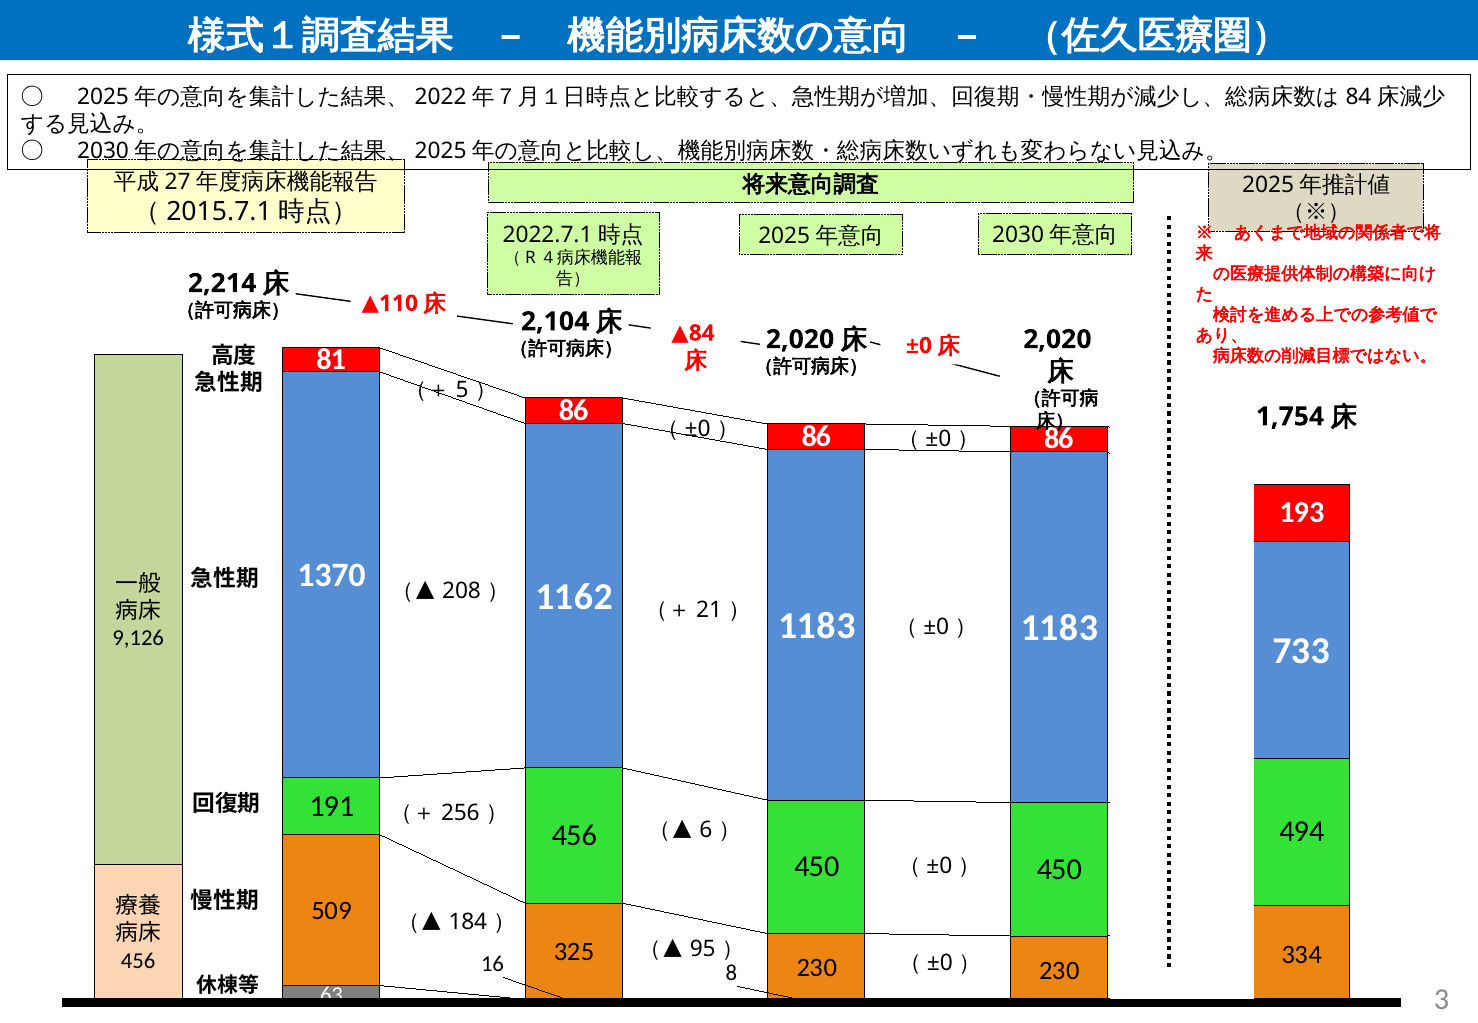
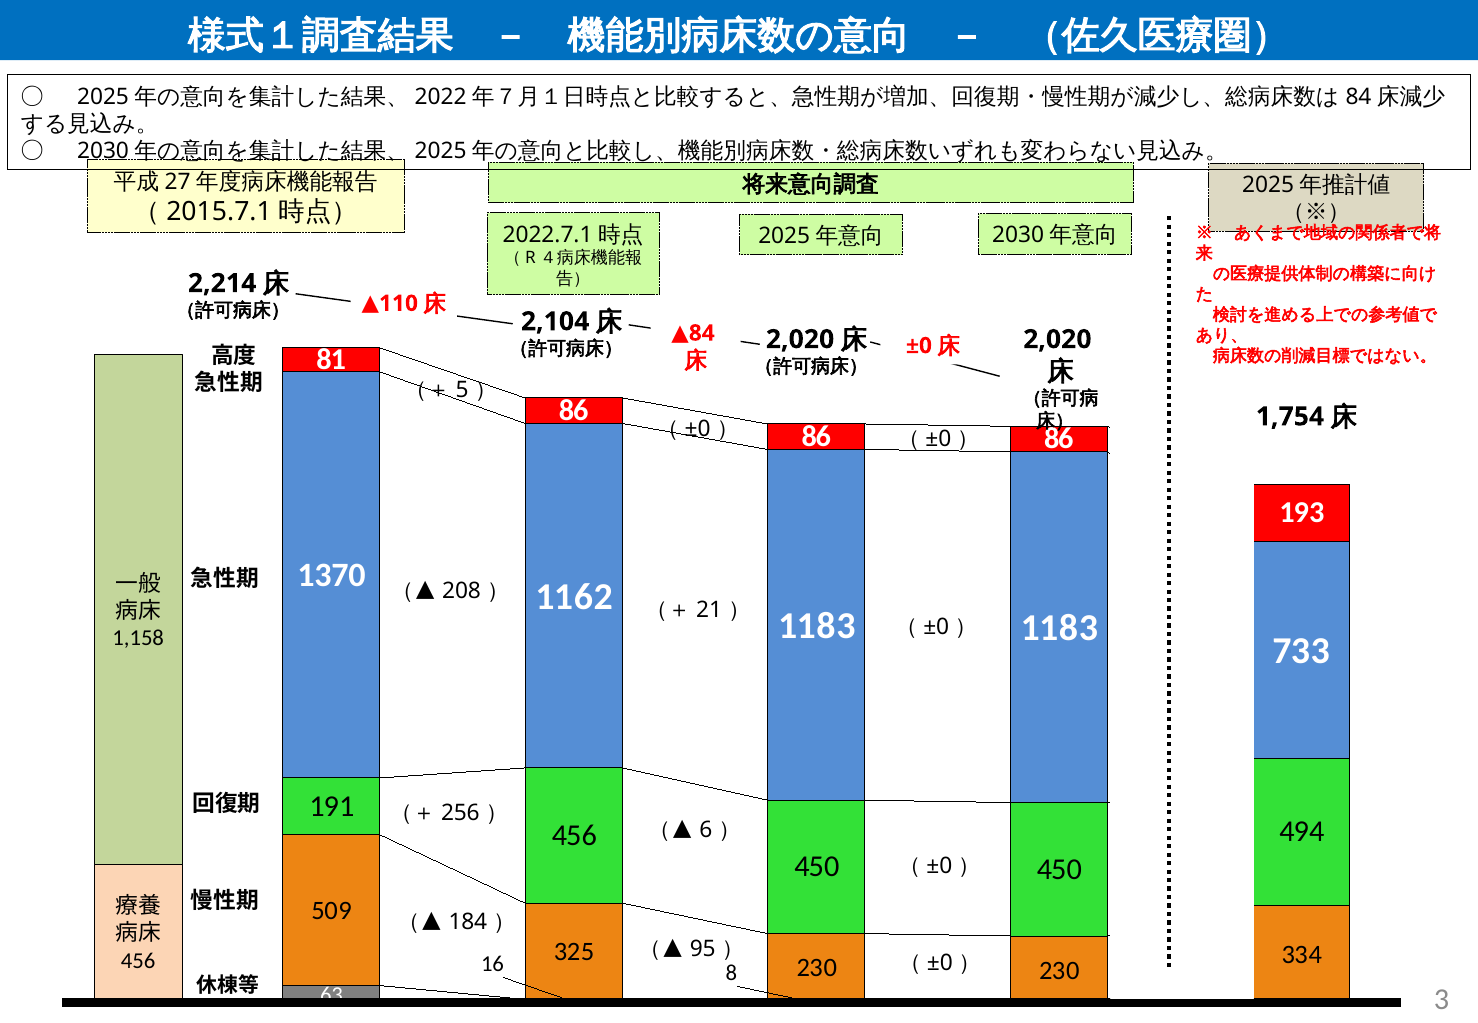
9,126: 9,126 -> 1,158 (138, 638)
